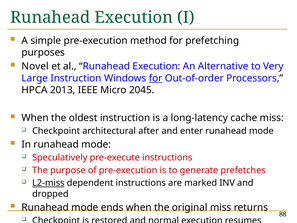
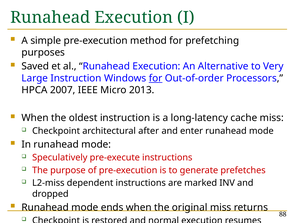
Novel: Novel -> Saved (35, 66)
2013: 2013 -> 2007 (63, 90)
2045: 2045 -> 2013 (142, 90)
L2-miss underline: present -> none (48, 183)
